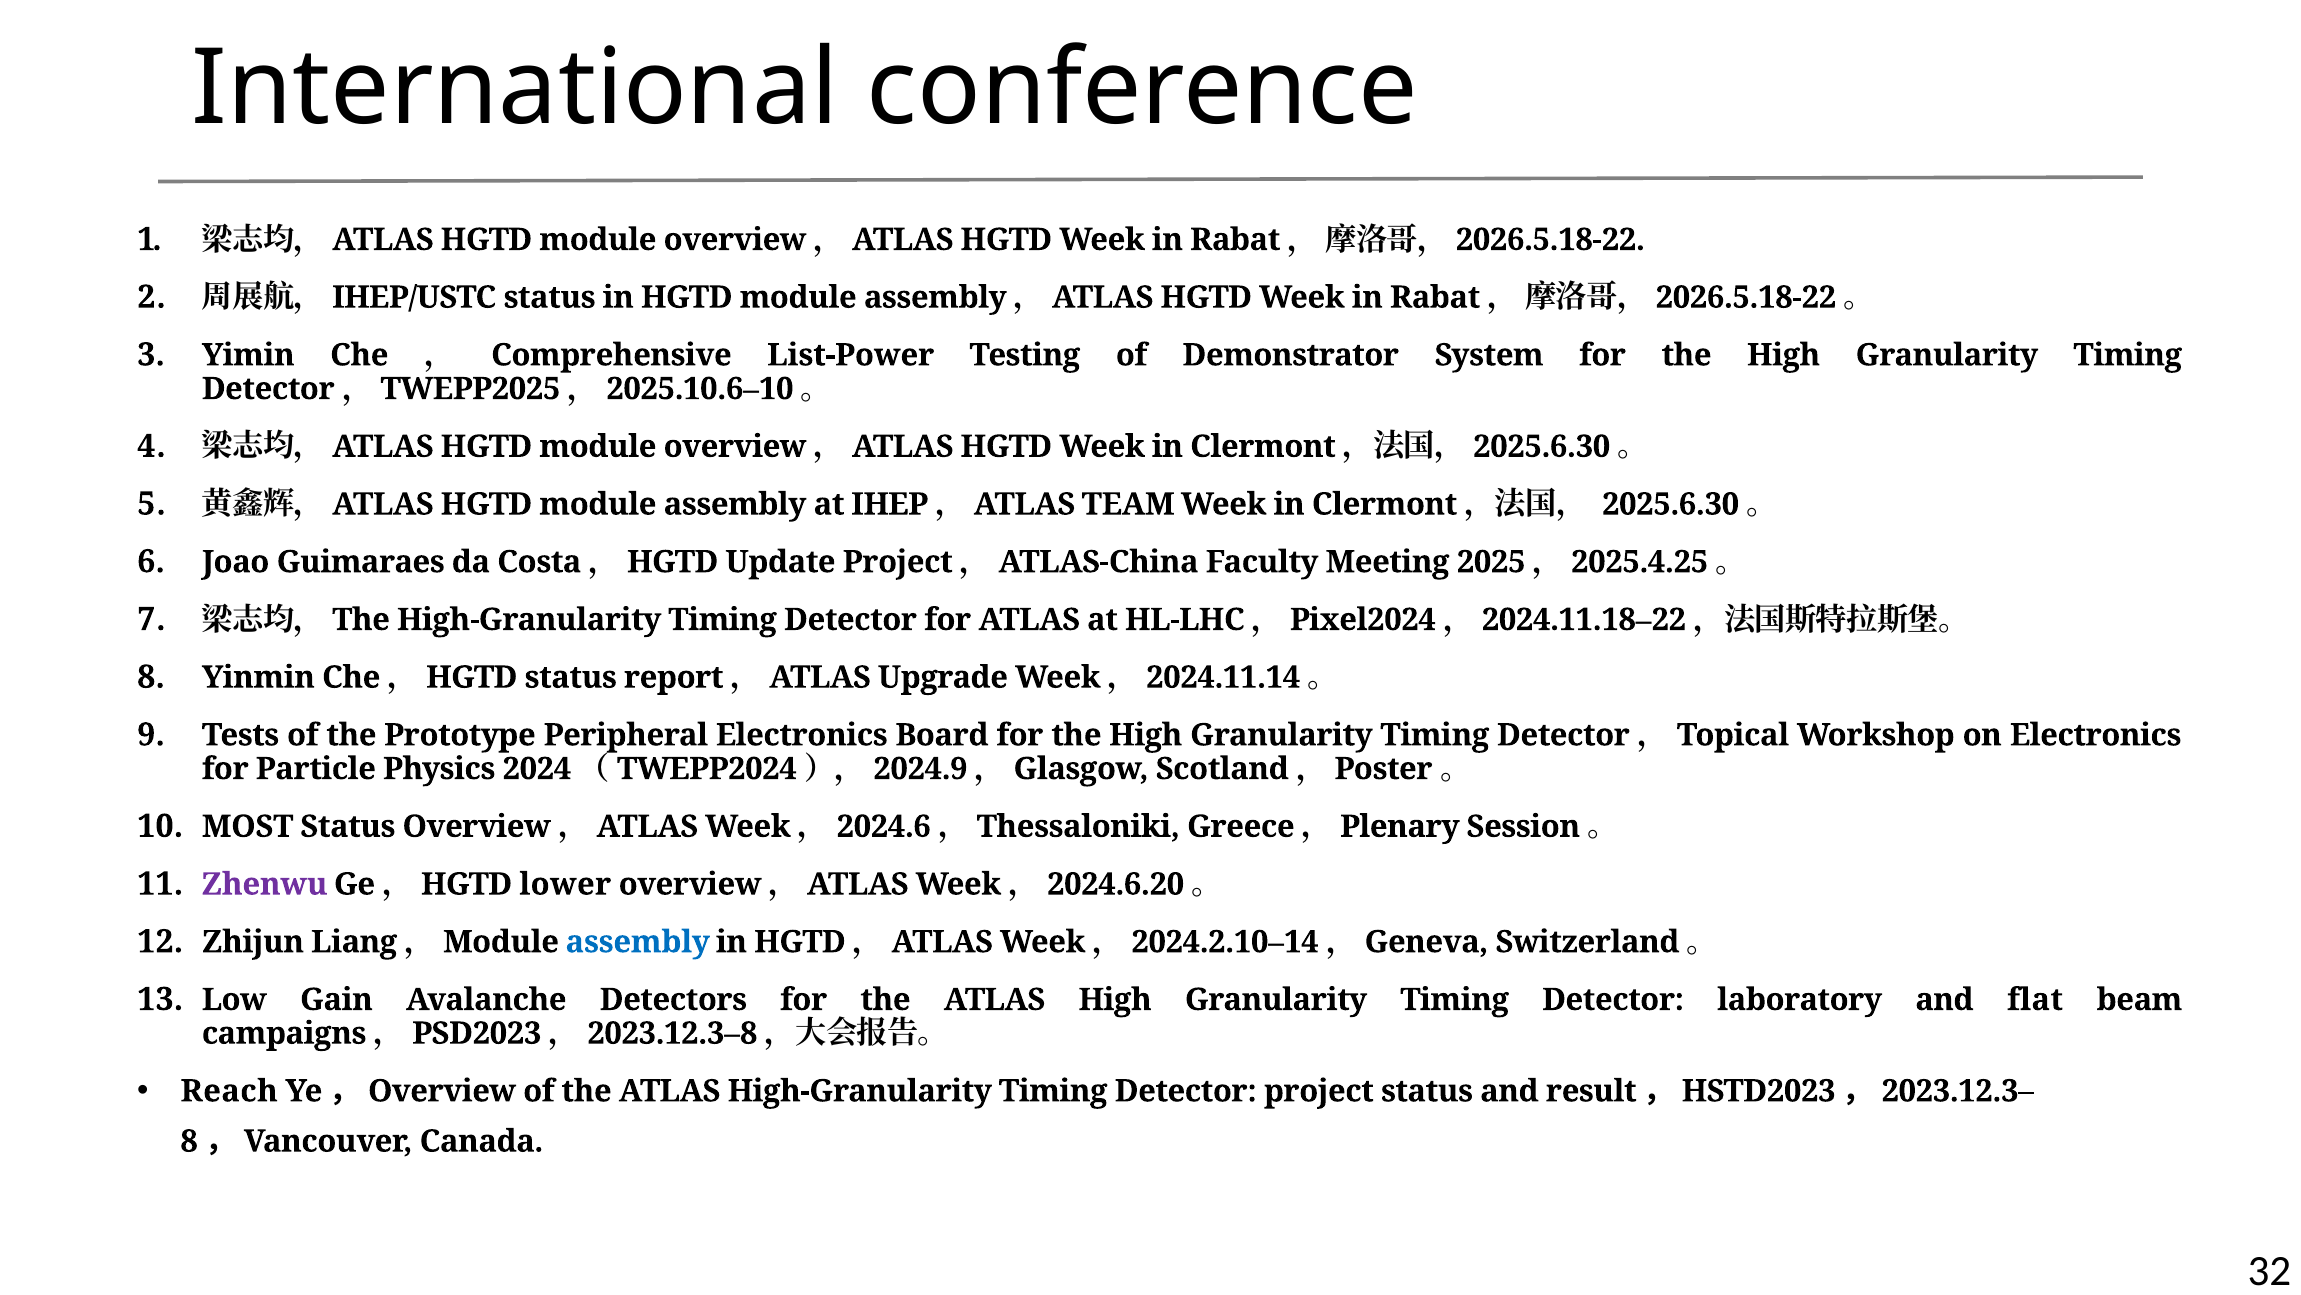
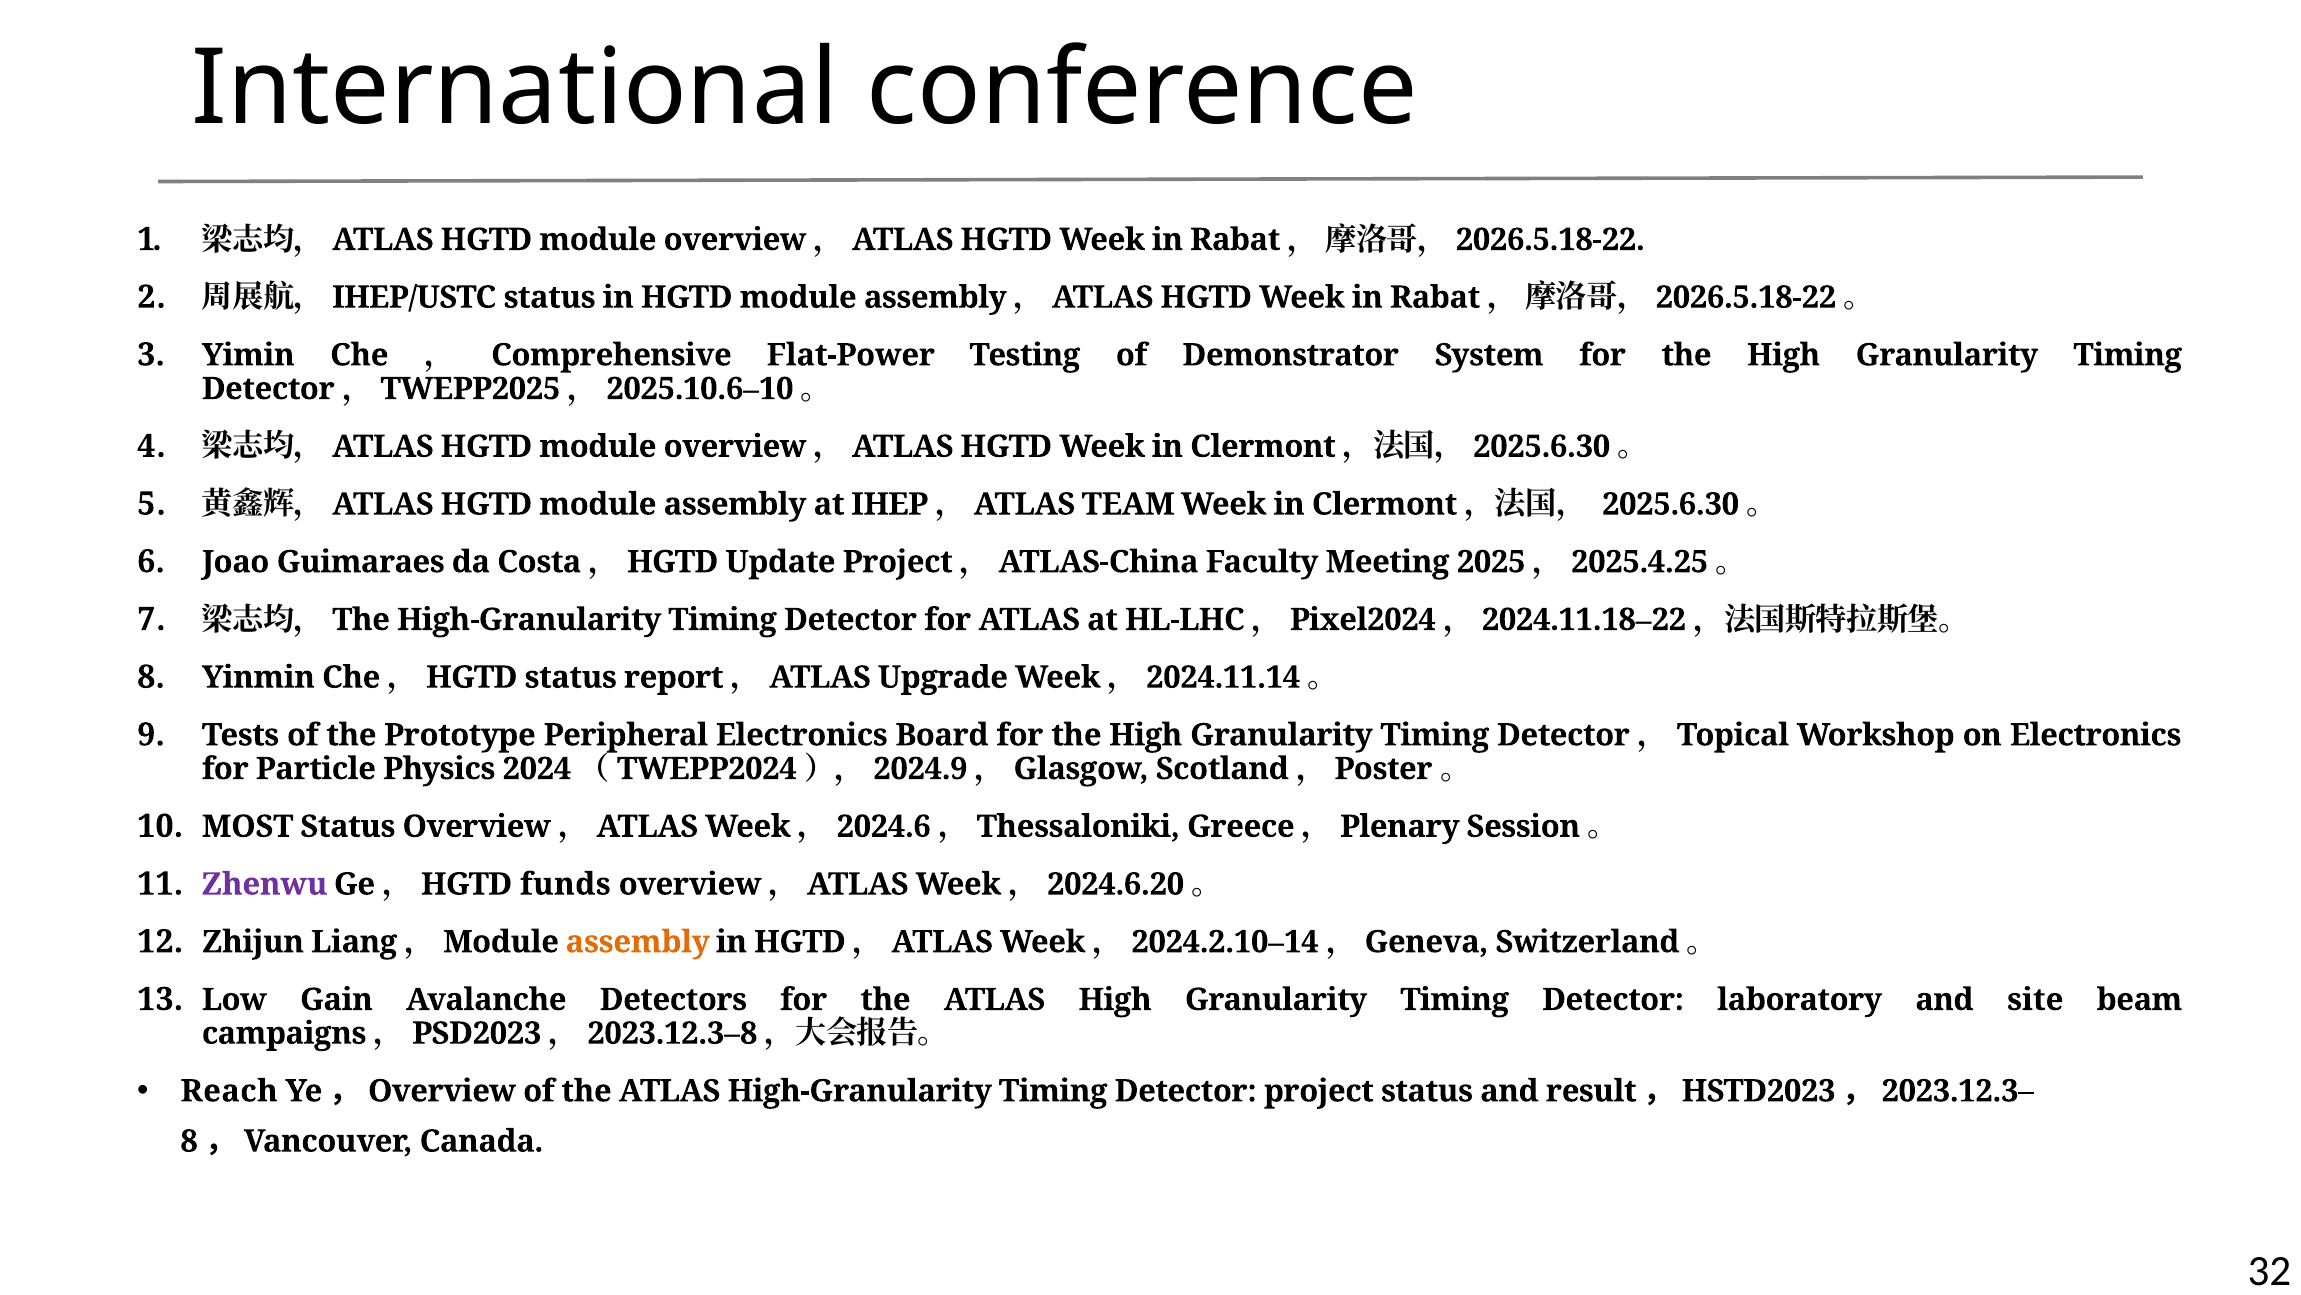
List-Power: List-Power -> Flat-Power (851, 355)
lower: lower -> funds (565, 884)
assembly colour: blue -> orange (638, 942)
flat: flat -> site (2035, 999)
